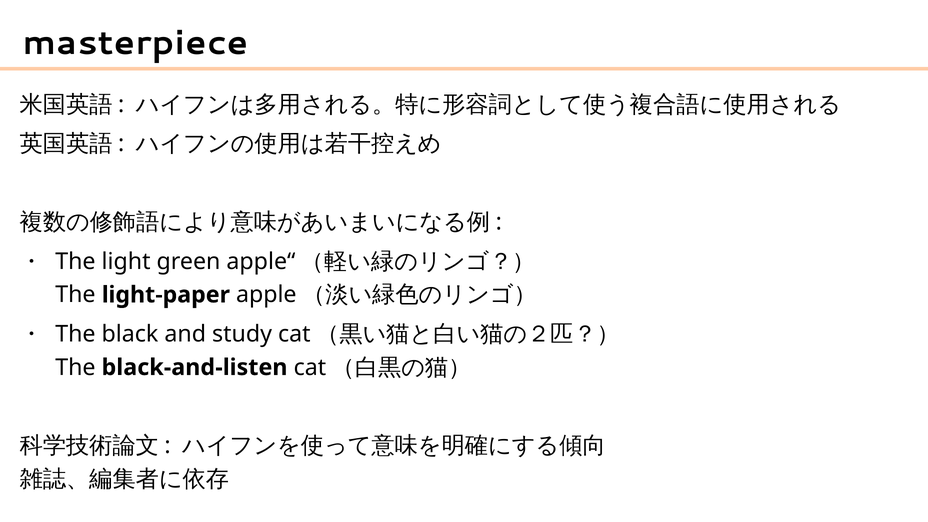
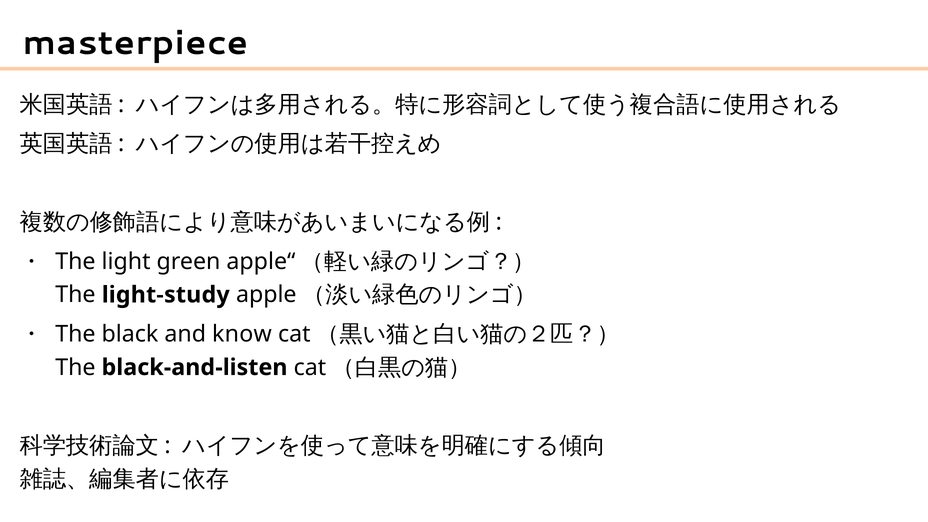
light-paper: light-paper -> light-study (166, 295)
study: study -> know (242, 334)
